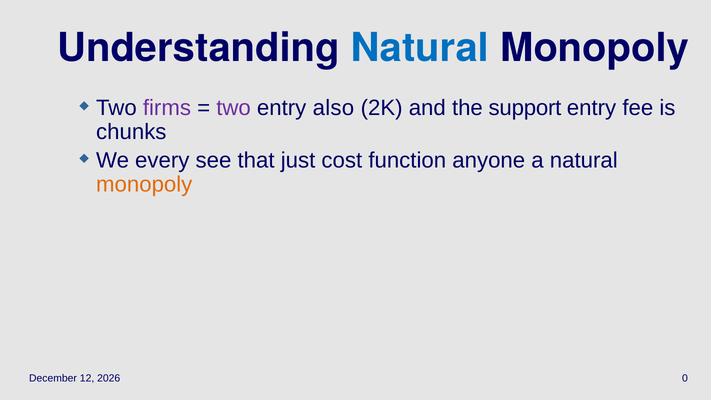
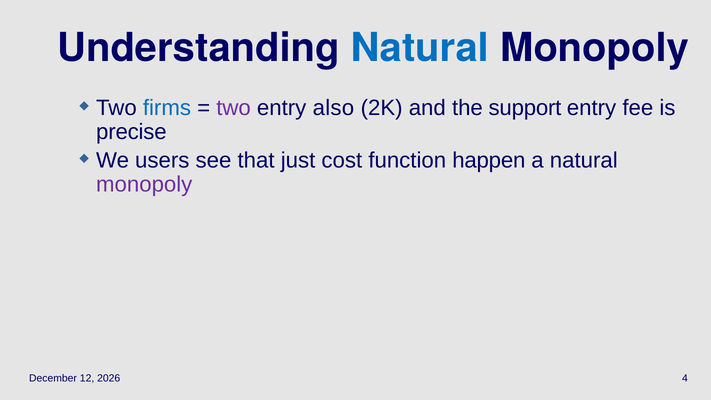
firms colour: purple -> blue (167, 108)
chunks: chunks -> precise (131, 132)
every: every -> users (162, 160)
anyone: anyone -> happen (489, 160)
monopoly colour: orange -> purple (144, 184)
0: 0 -> 4 (685, 378)
